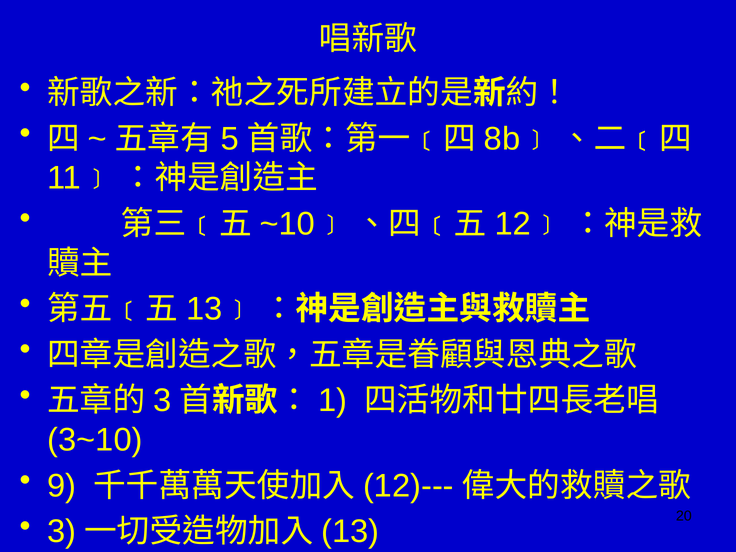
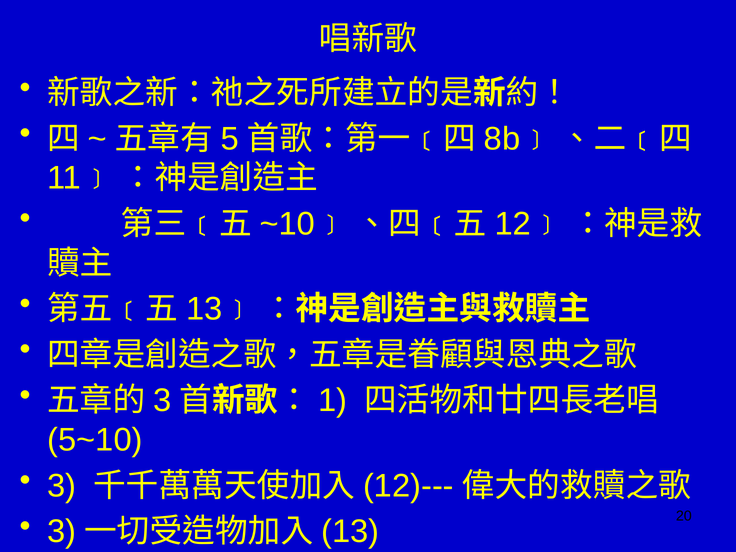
3~10: 3~10 -> 5~10 (95, 440)
9: 9 -> 3 (62, 486)
